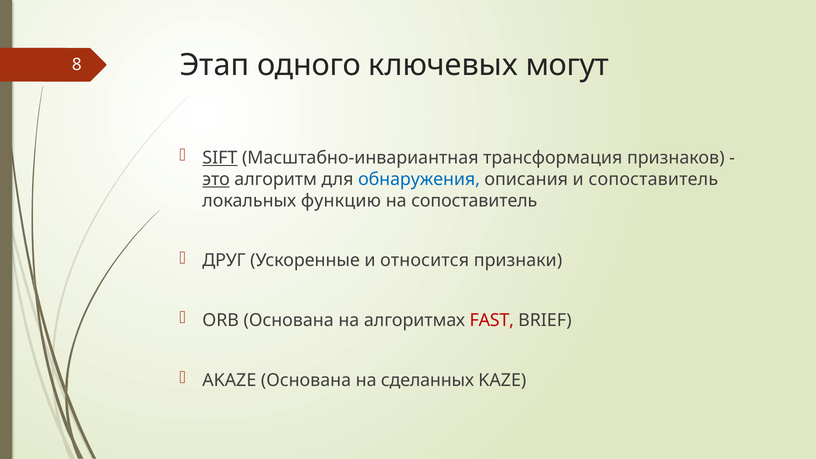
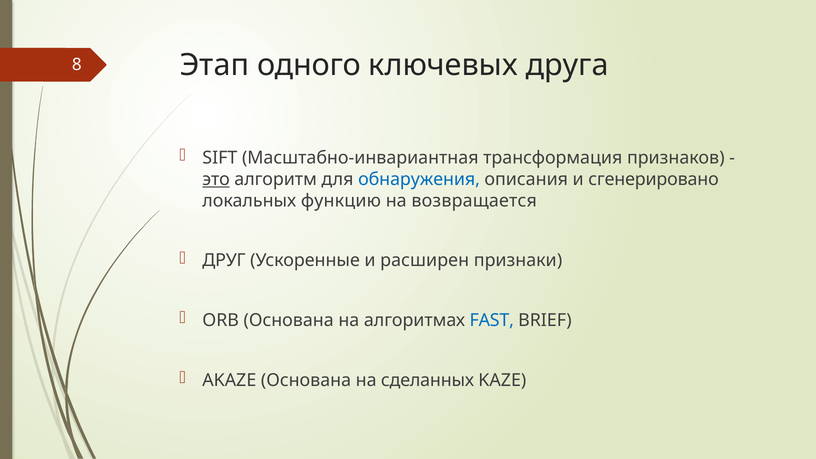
могут: могут -> друга (567, 65)
SIFT underline: present -> none (220, 158)
и сопоставитель: сопоставитель -> сгенерировано (654, 179)
на сопоставитель: сопоставитель -> возвращается (474, 201)
относится: относится -> расширен (425, 261)
FAST colour: red -> blue (492, 320)
